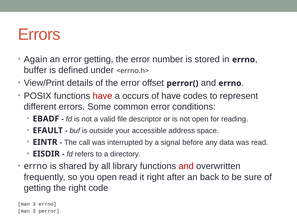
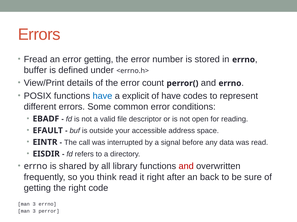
Again: Again -> Fread (36, 60)
offset: offset -> count (153, 83)
have colour: red -> blue (102, 96)
occurs: occurs -> explicit (136, 96)
you open: open -> think (107, 178)
